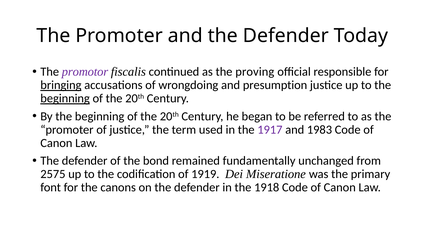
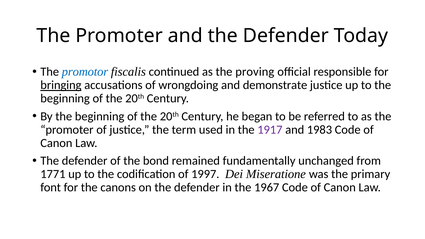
promotor colour: purple -> blue (85, 72)
presumption: presumption -> demonstrate (275, 85)
beginning underline: present -> none (65, 99)
2575: 2575 -> 1771 (53, 174)
1919: 1919 -> 1997 (205, 174)
1918: 1918 -> 1967 (267, 188)
